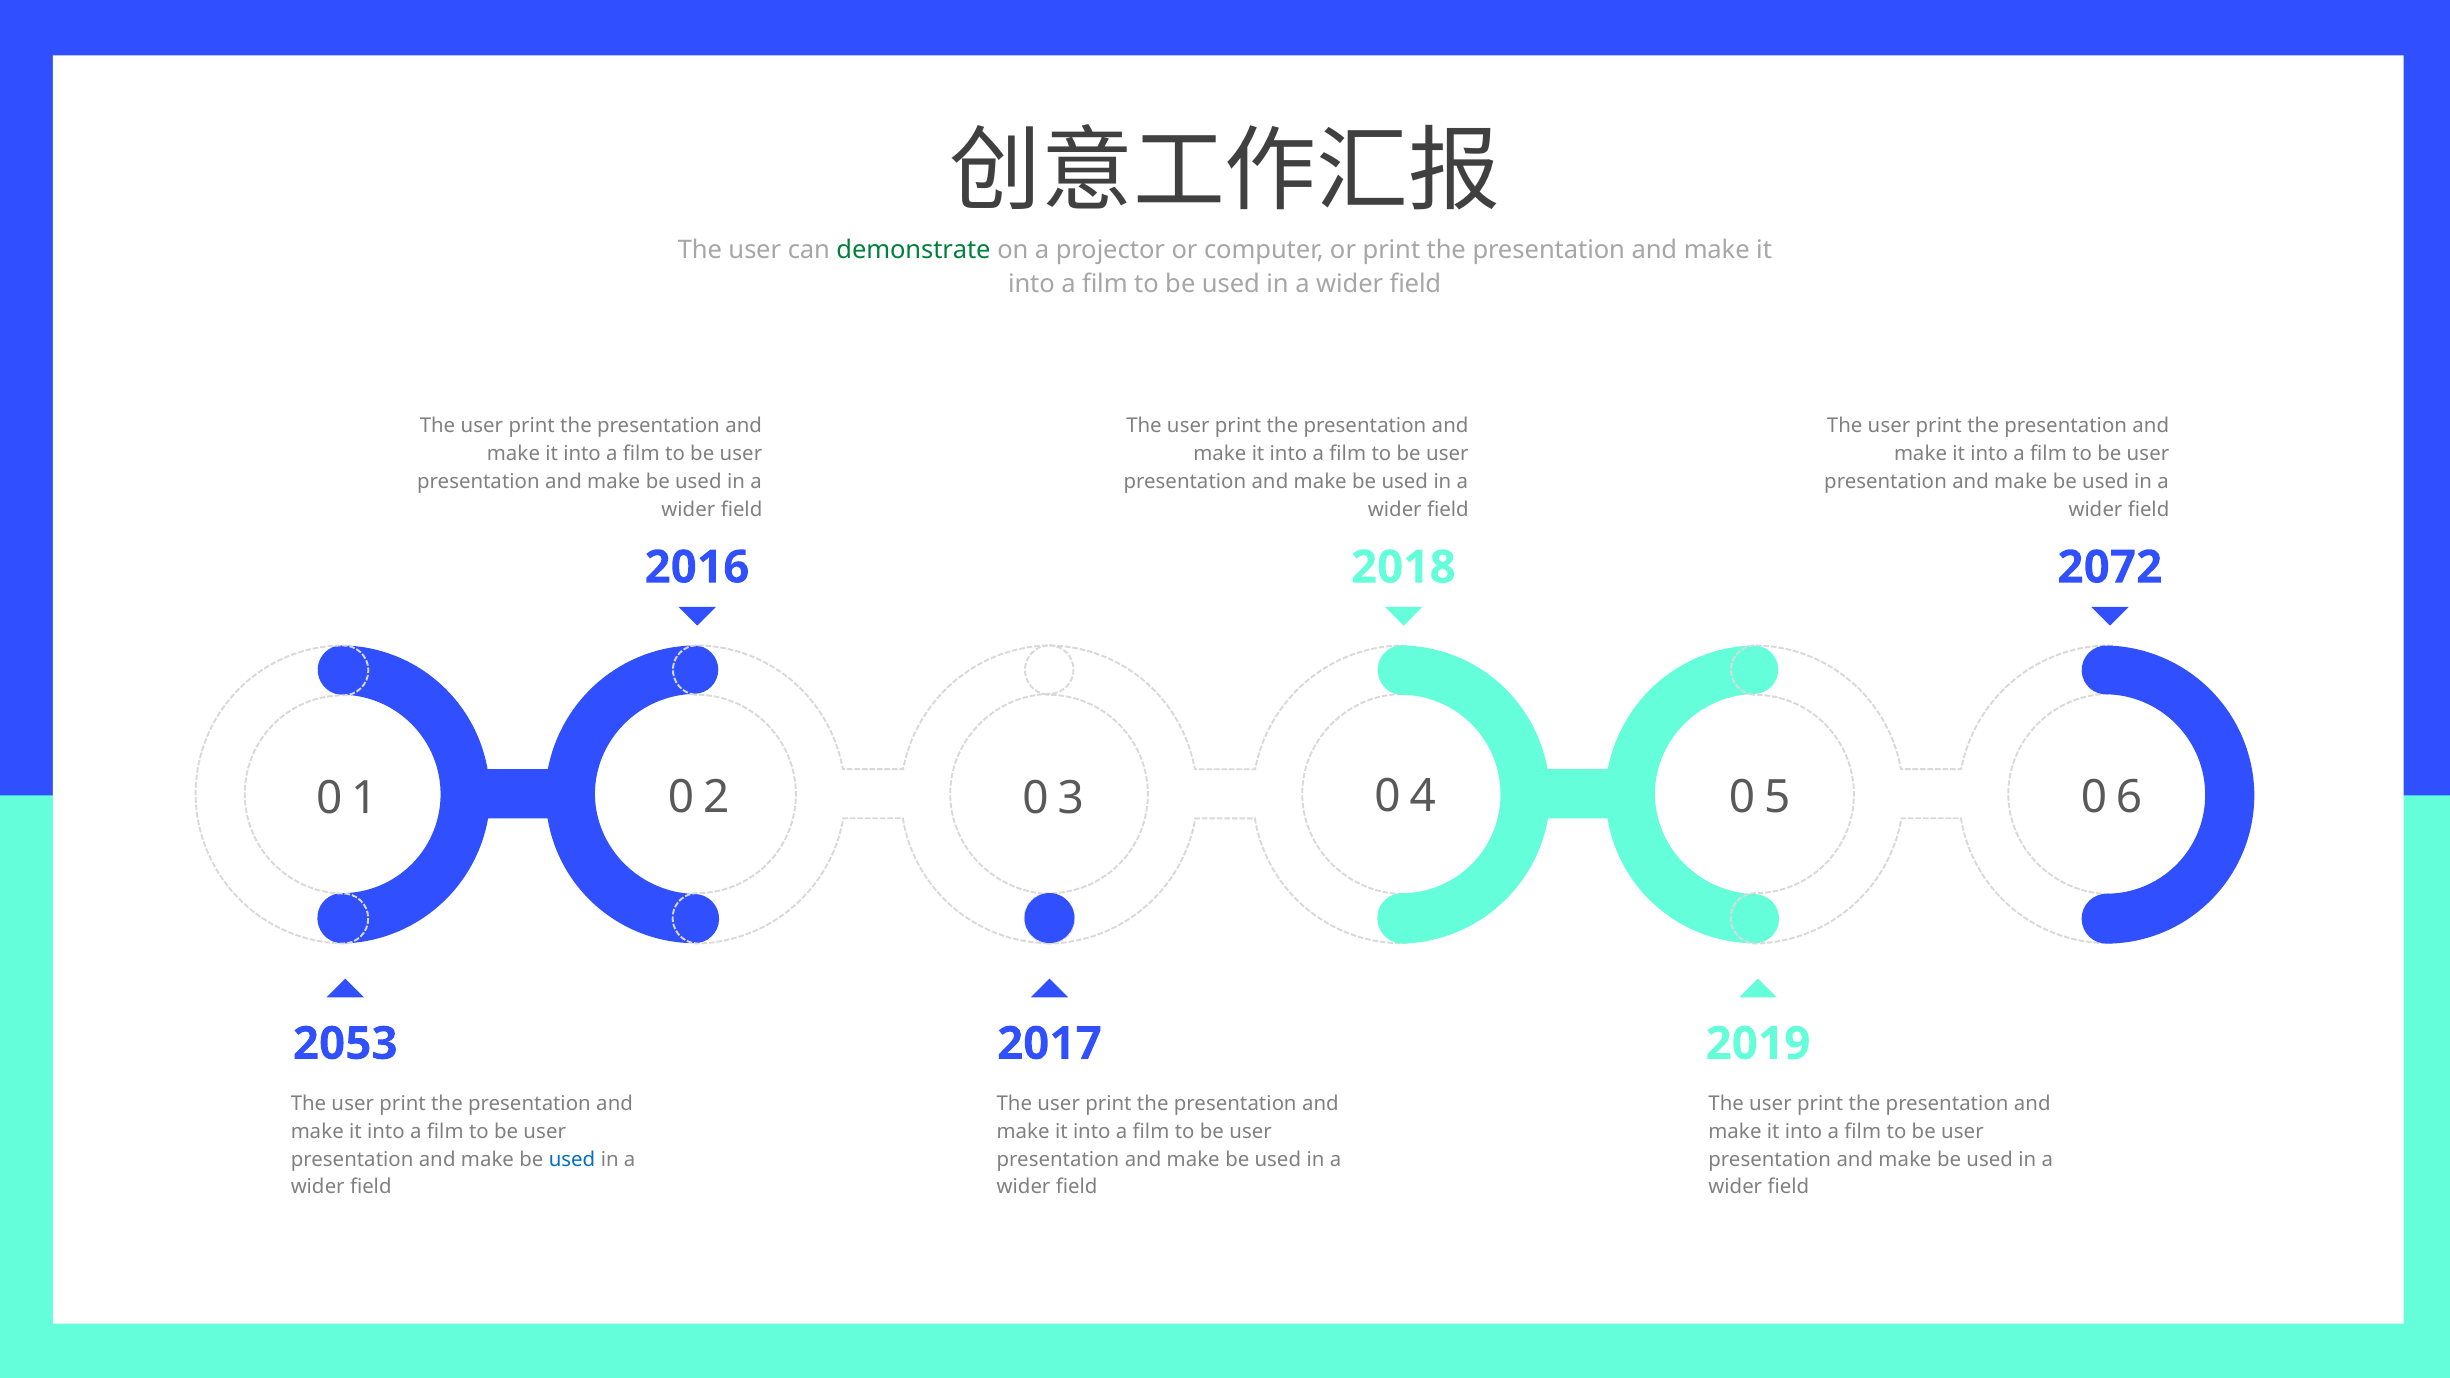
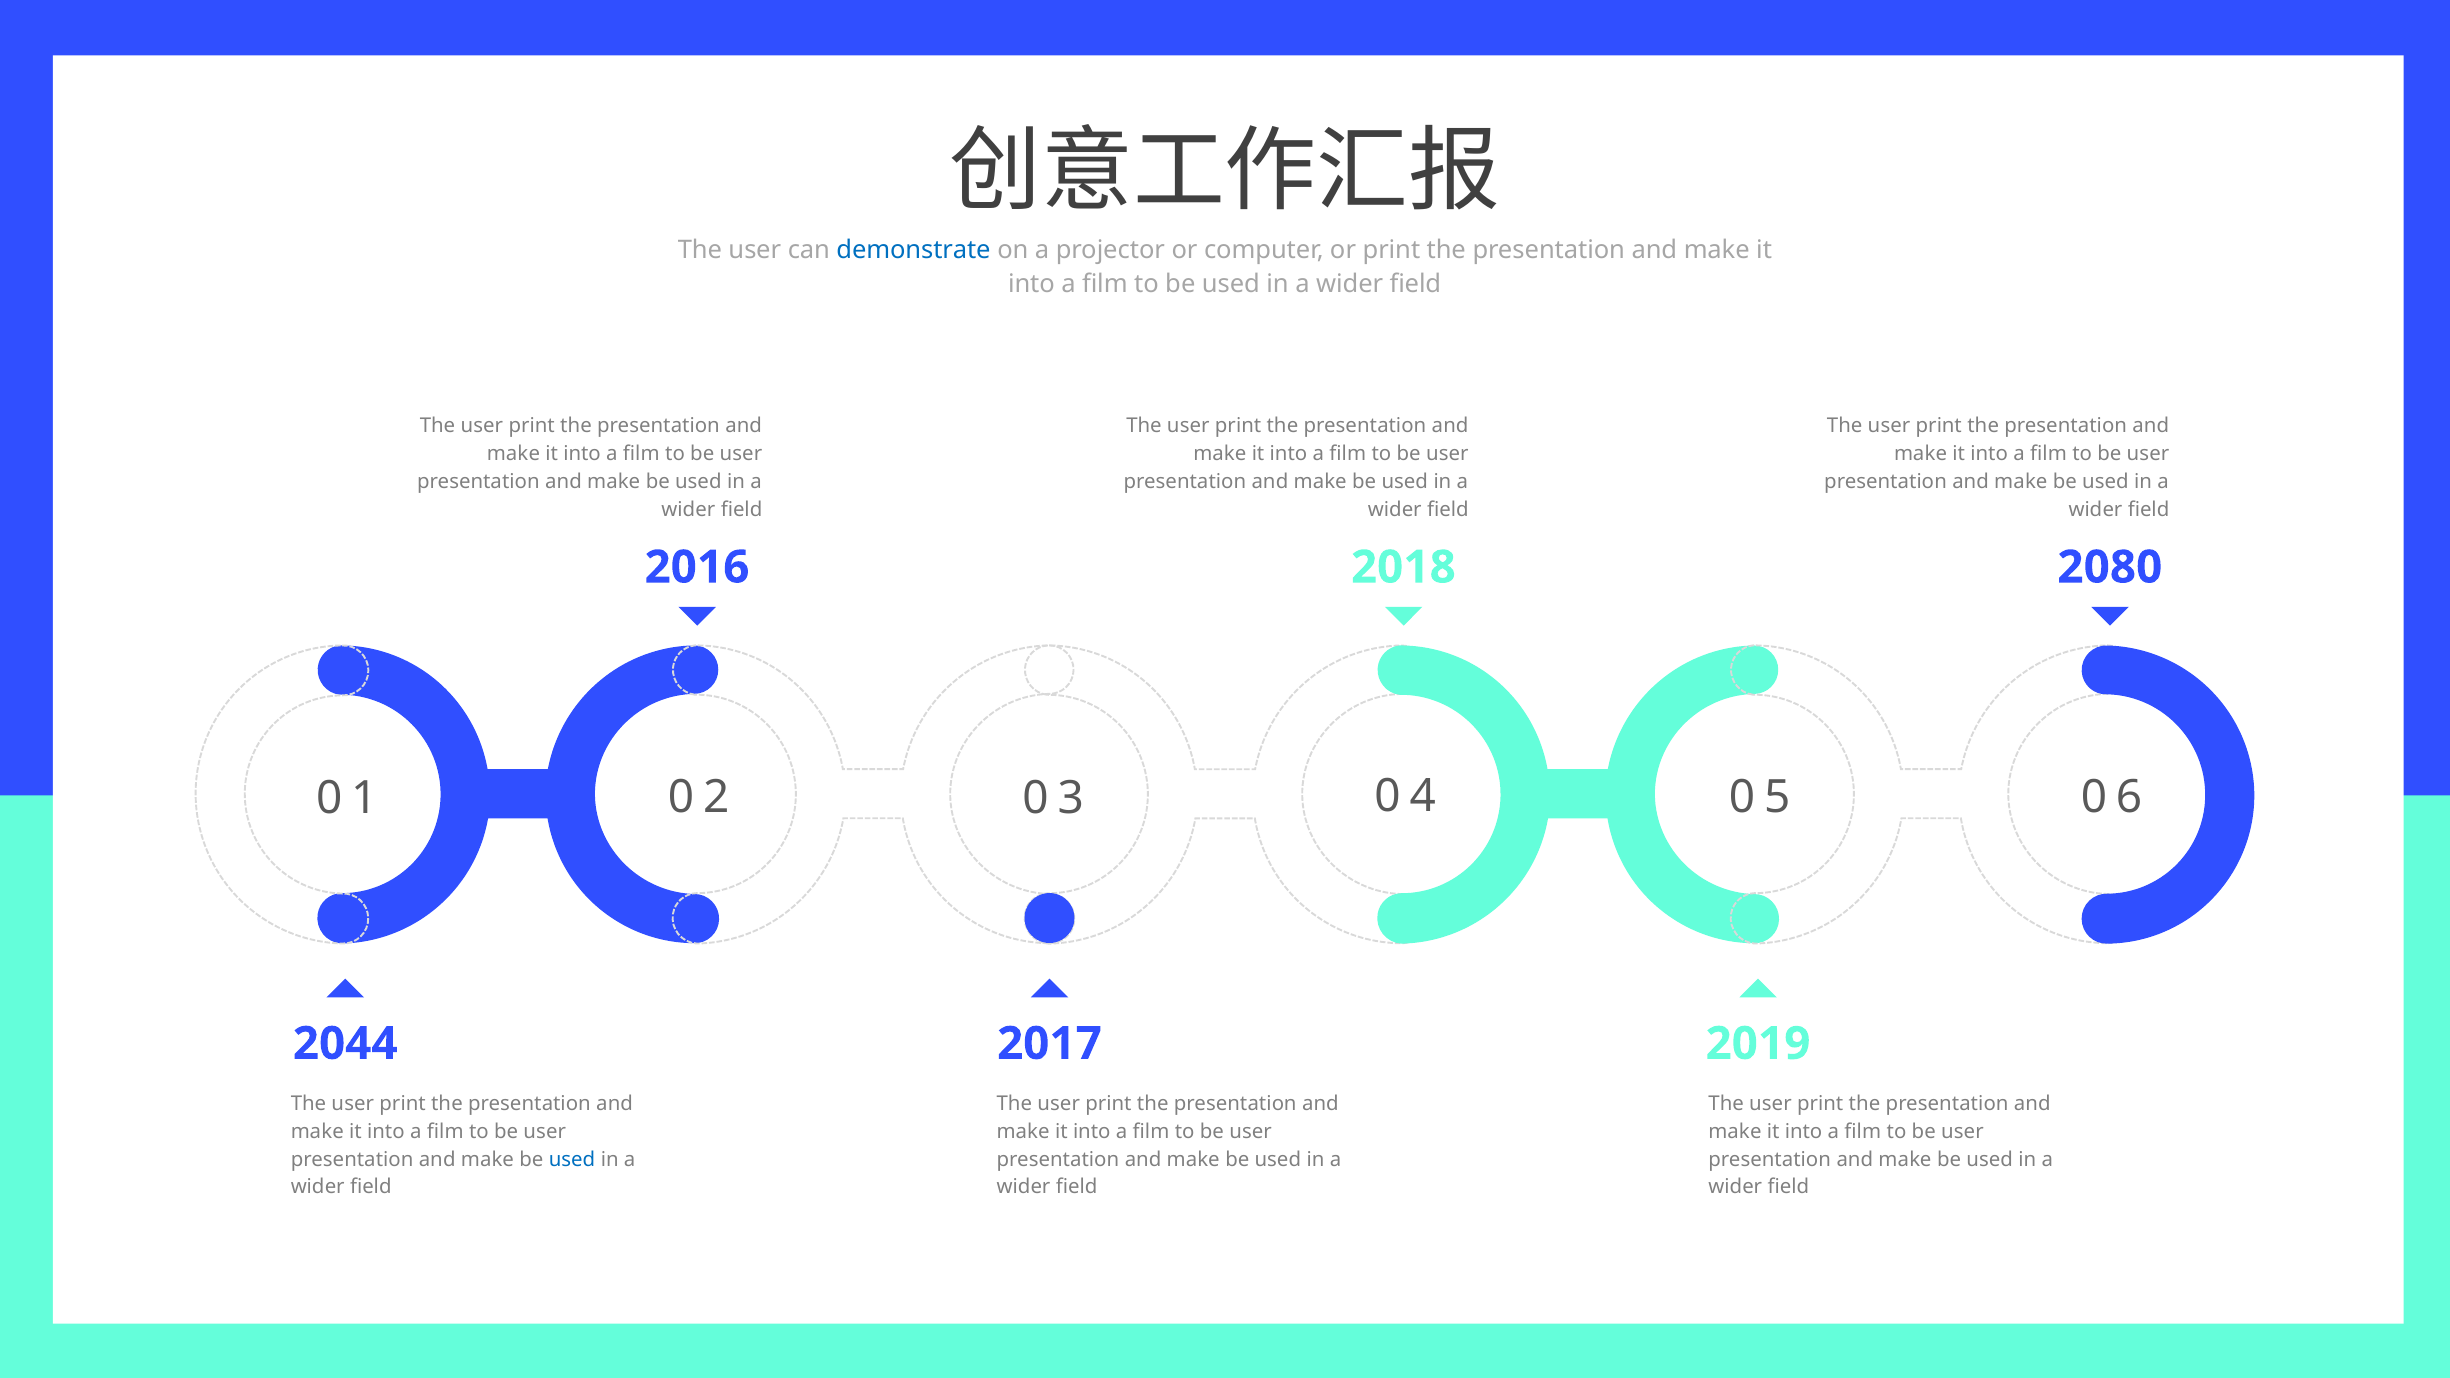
demonstrate colour: green -> blue (914, 250)
2072: 2072 -> 2080 (2110, 567)
2053: 2053 -> 2044 (345, 1044)
